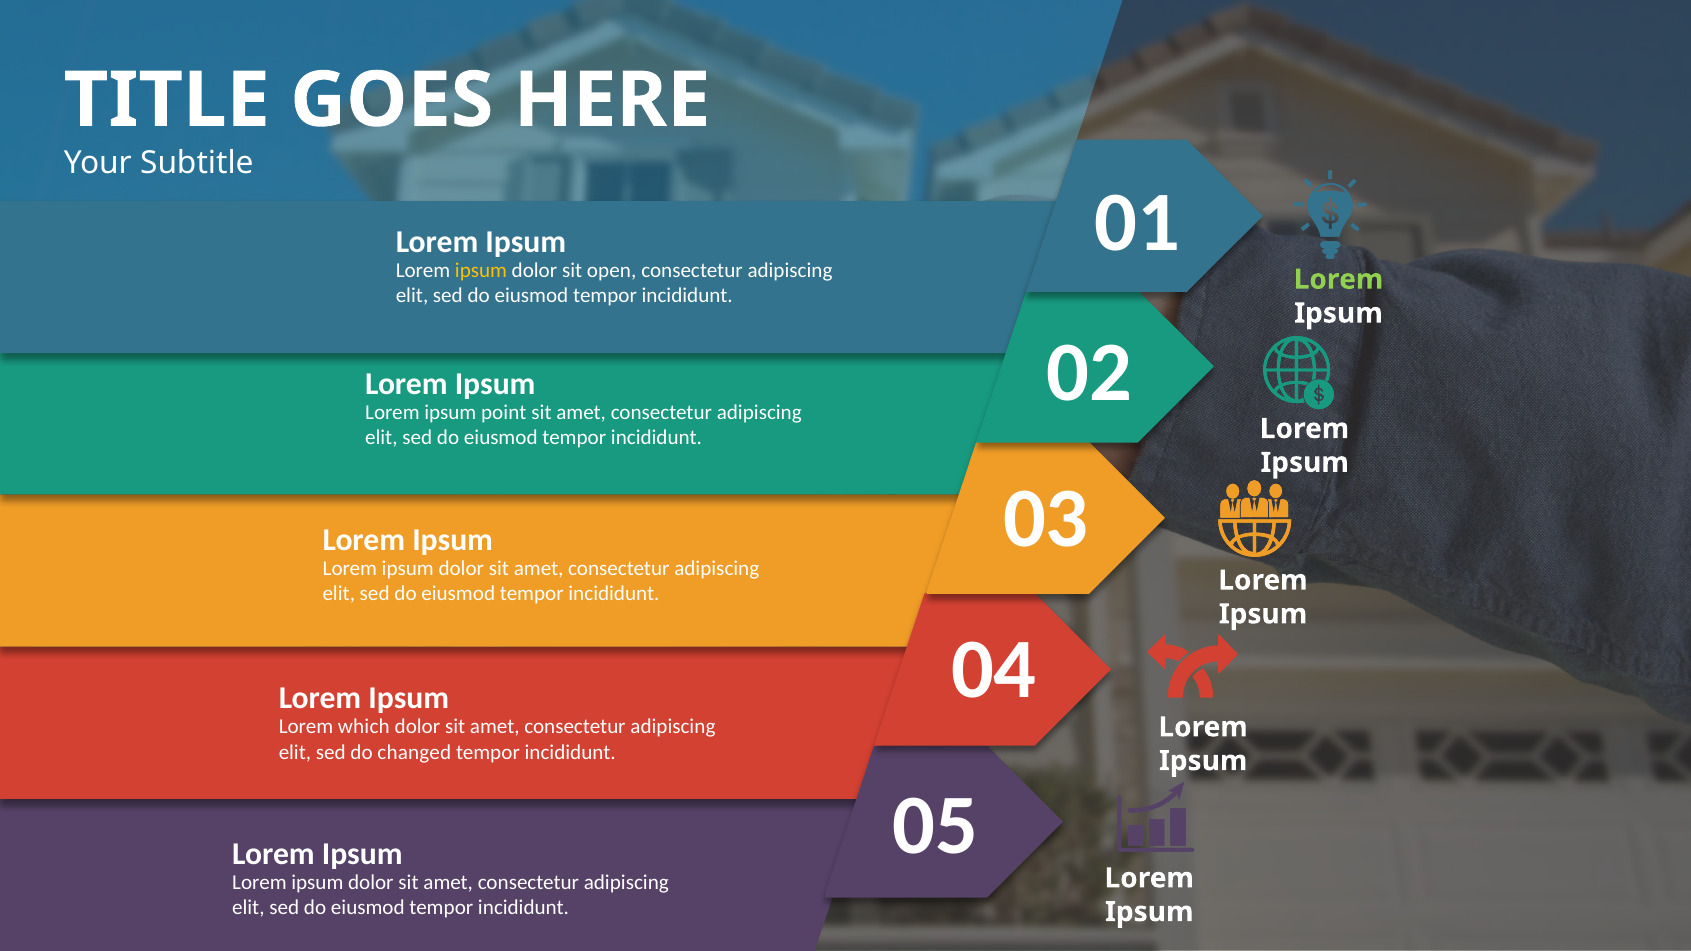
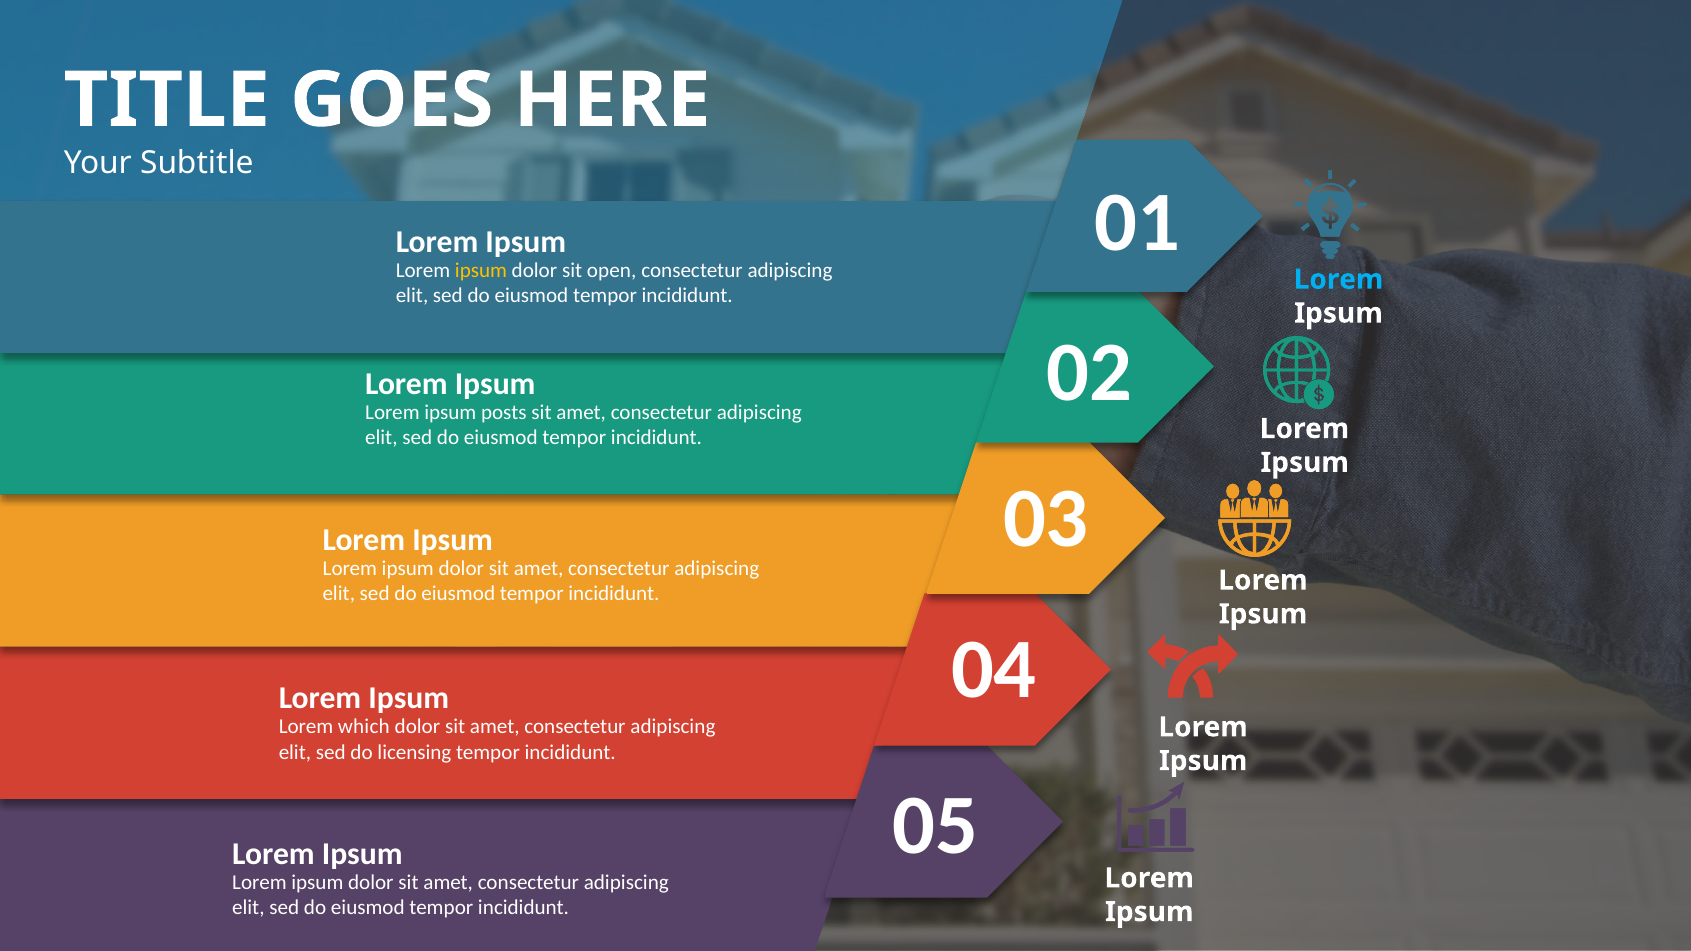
Lorem colour: light green -> light blue (1339, 280)
point: point -> posts (504, 413)
changed: changed -> licensing (414, 752)
